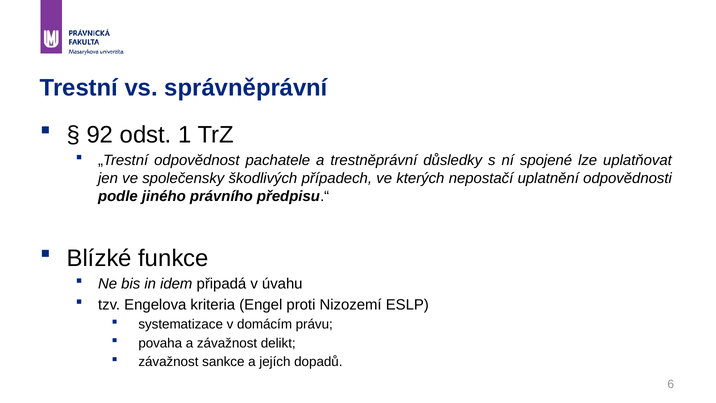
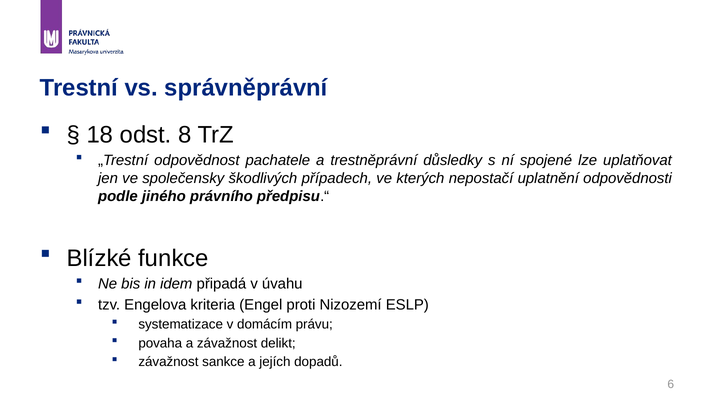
92: 92 -> 18 (100, 135)
1: 1 -> 8 (185, 135)
